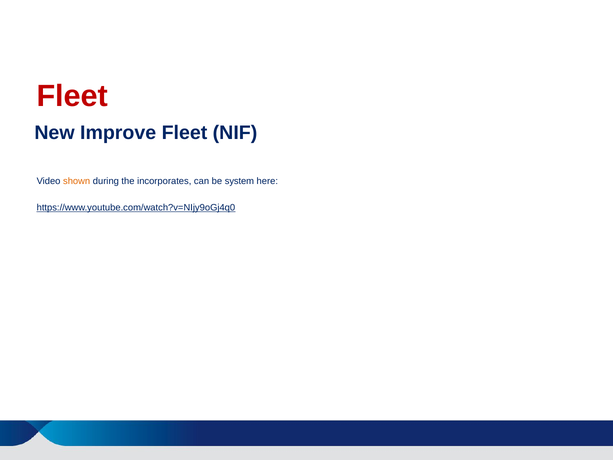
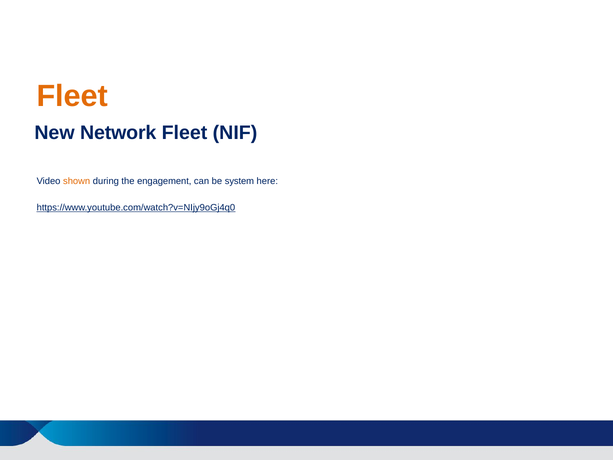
Fleet colour: red -> orange (72, 96)
Improve: Improve -> Network (118, 133)
incorporates: incorporates -> engagement (164, 181)
